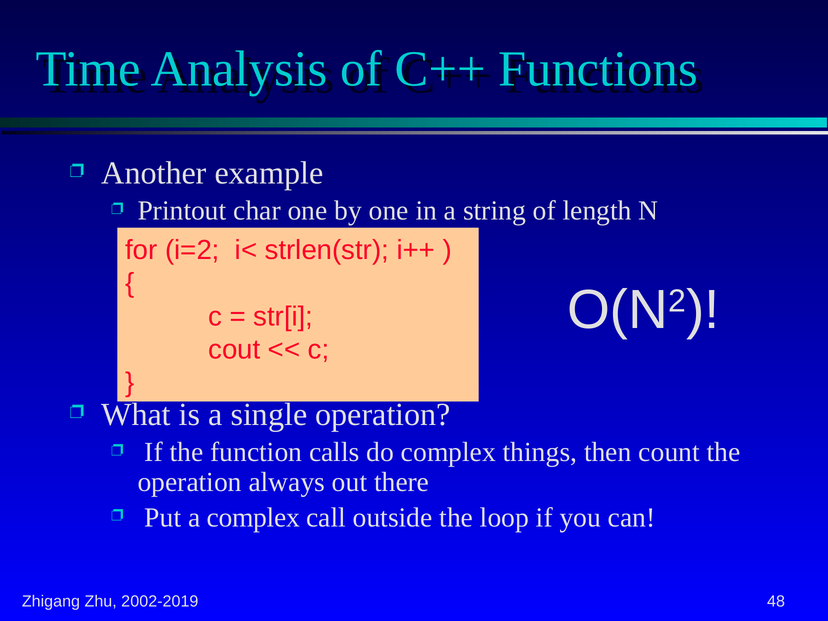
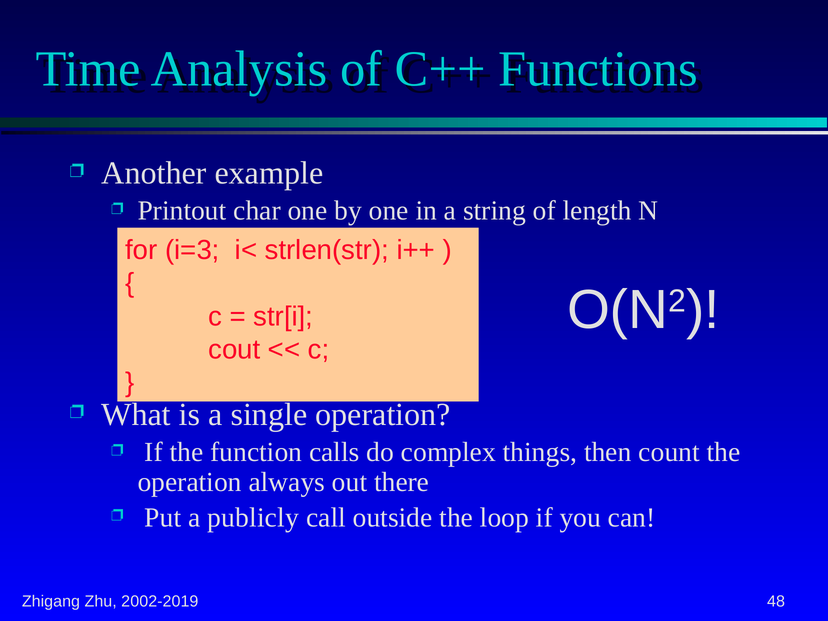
i=2: i=2 -> i=3 (192, 250)
a complex: complex -> publicly (253, 517)
